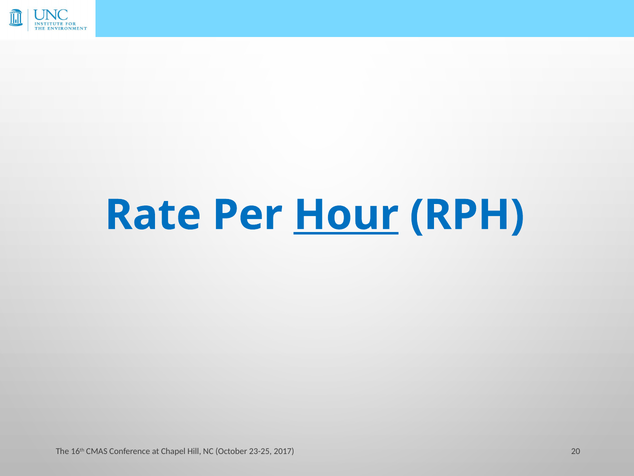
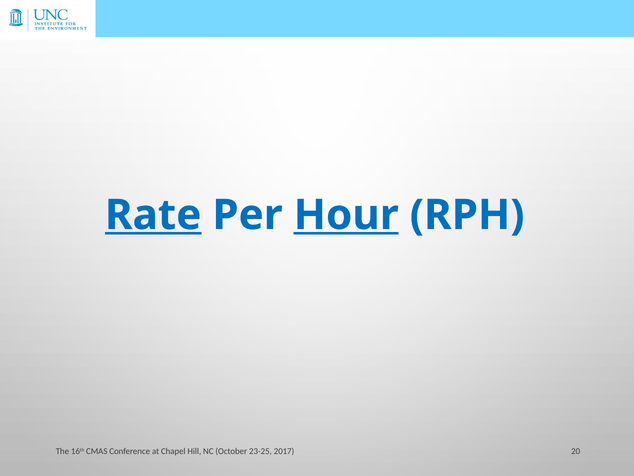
Rate underline: none -> present (153, 215)
